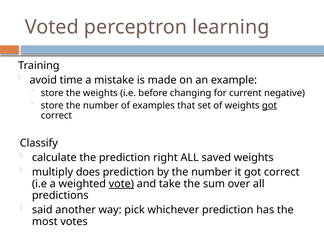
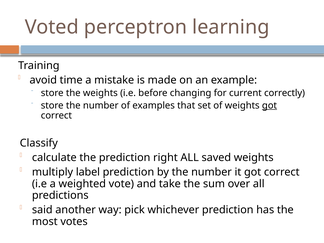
negative: negative -> correctly (285, 93)
does: does -> label (88, 172)
vote underline: present -> none (121, 184)
